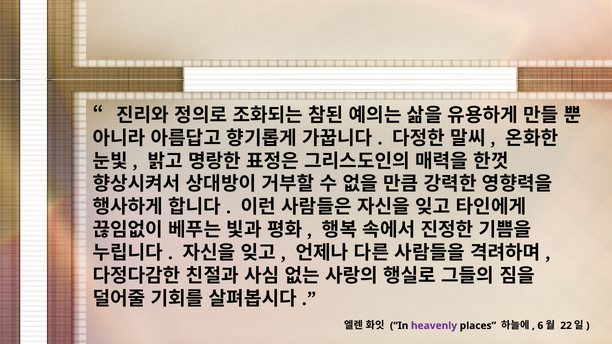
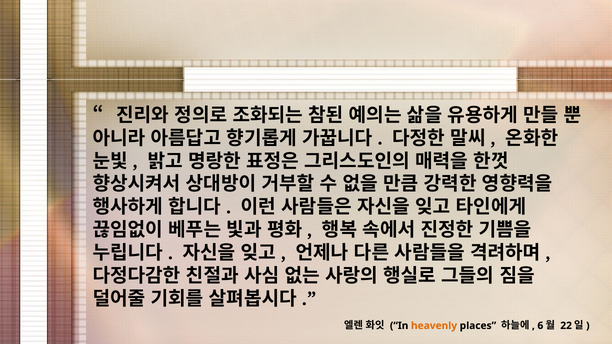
heavenly colour: purple -> orange (434, 326)
